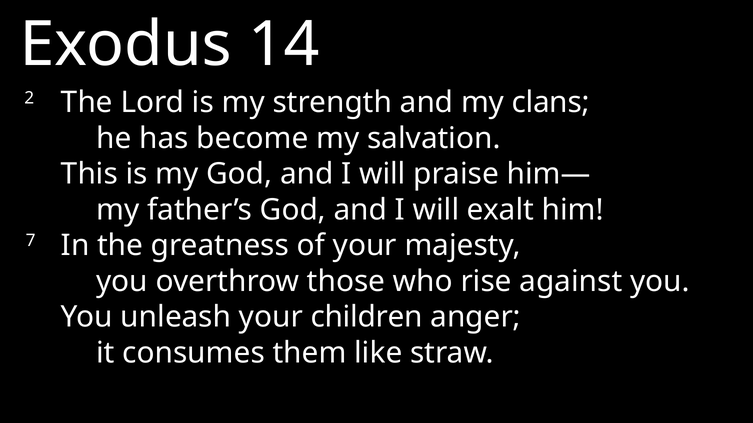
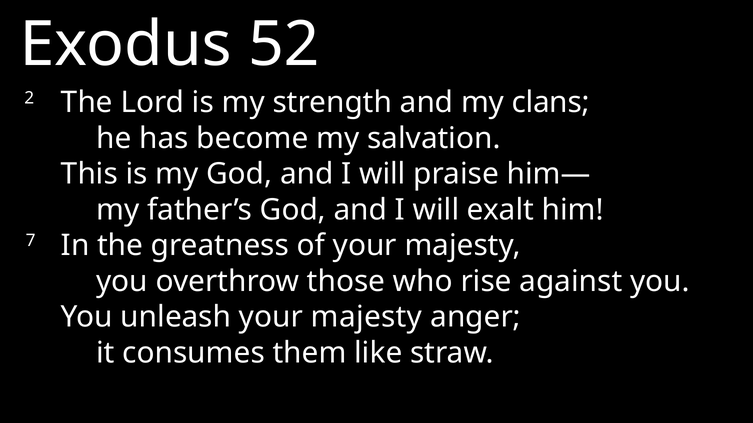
14: 14 -> 52 (284, 45)
unleash your children: children -> majesty (366, 317)
